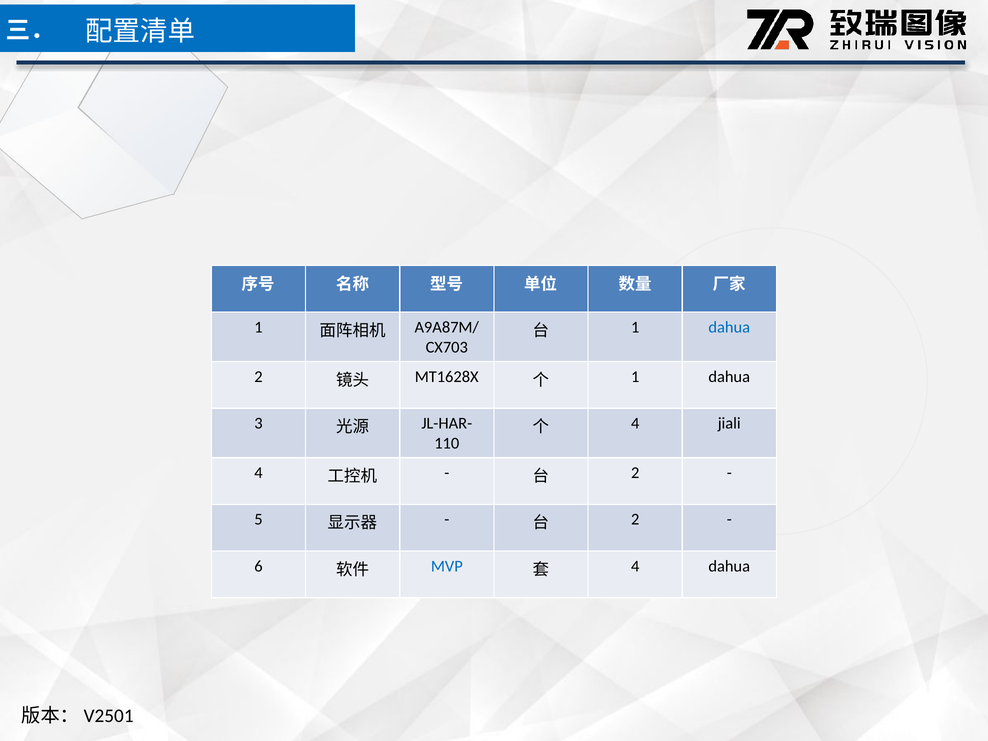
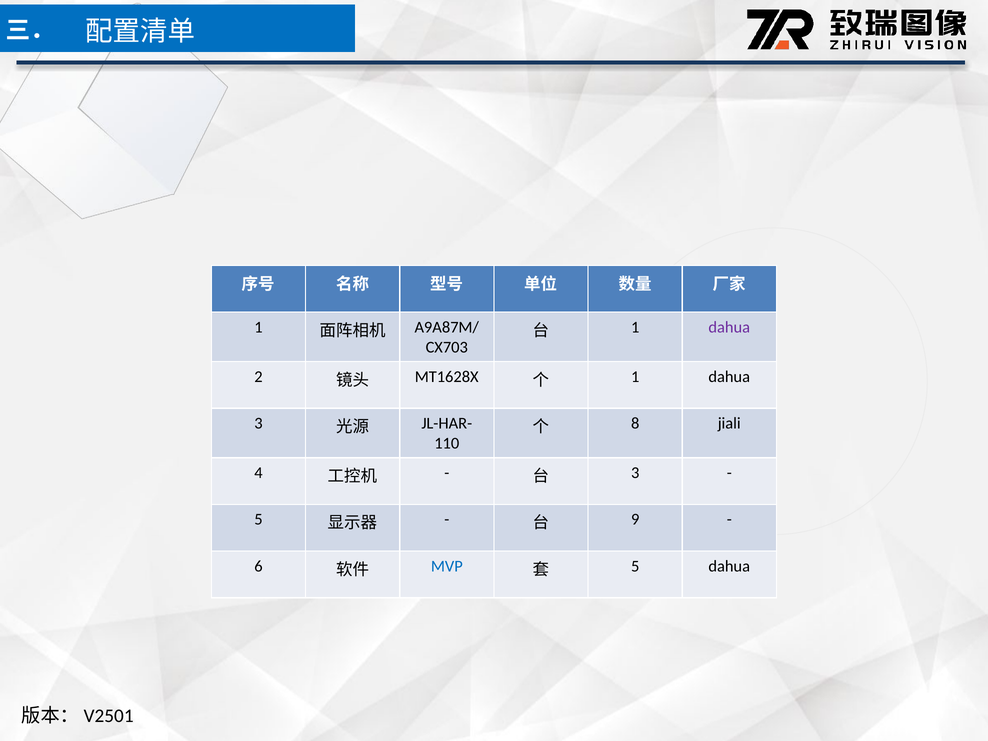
dahua colour: blue -> purple (729, 327)
4: 4 -> 8 (635, 423)
2: 2 -> 3 (635, 473)
2: 2 -> 9 (635, 520)
4: 4 -> 5 (635, 566)
